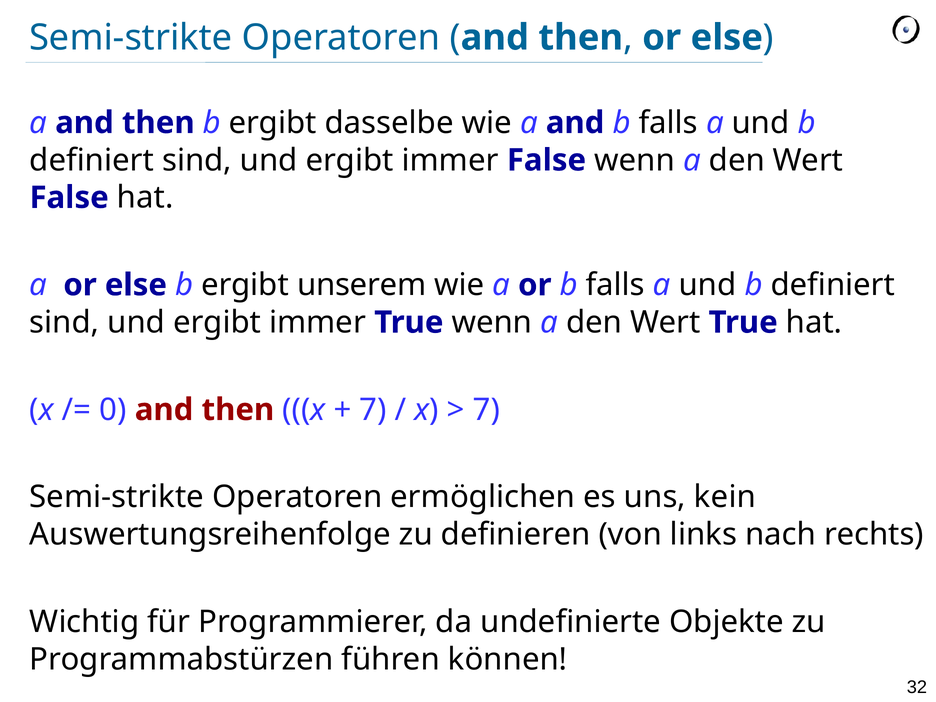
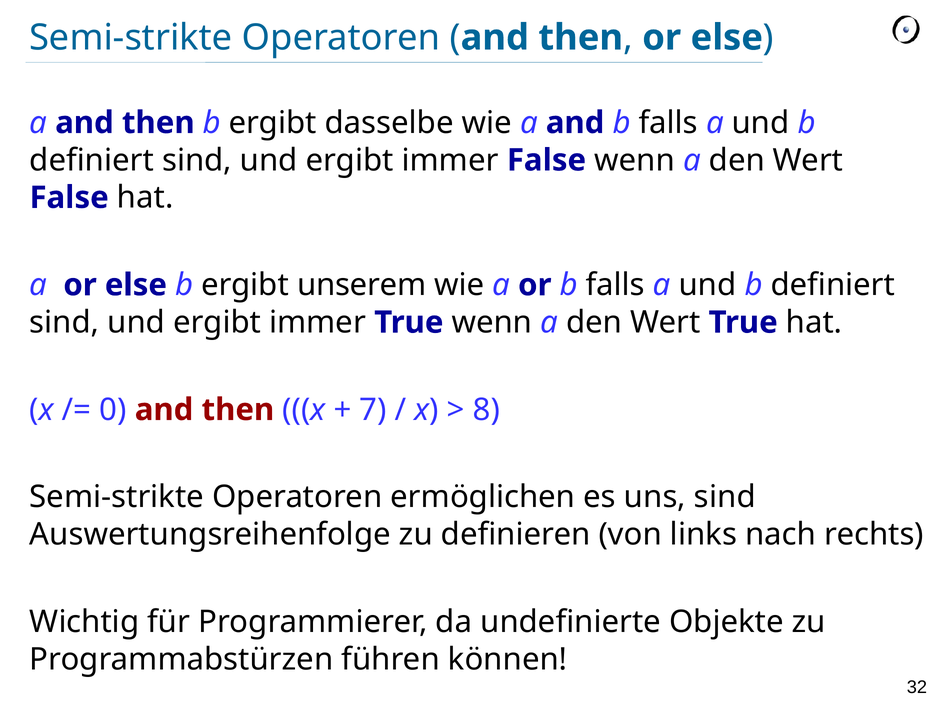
7: 7 -> 8 (486, 410)
uns kein: kein -> sind (725, 497)
